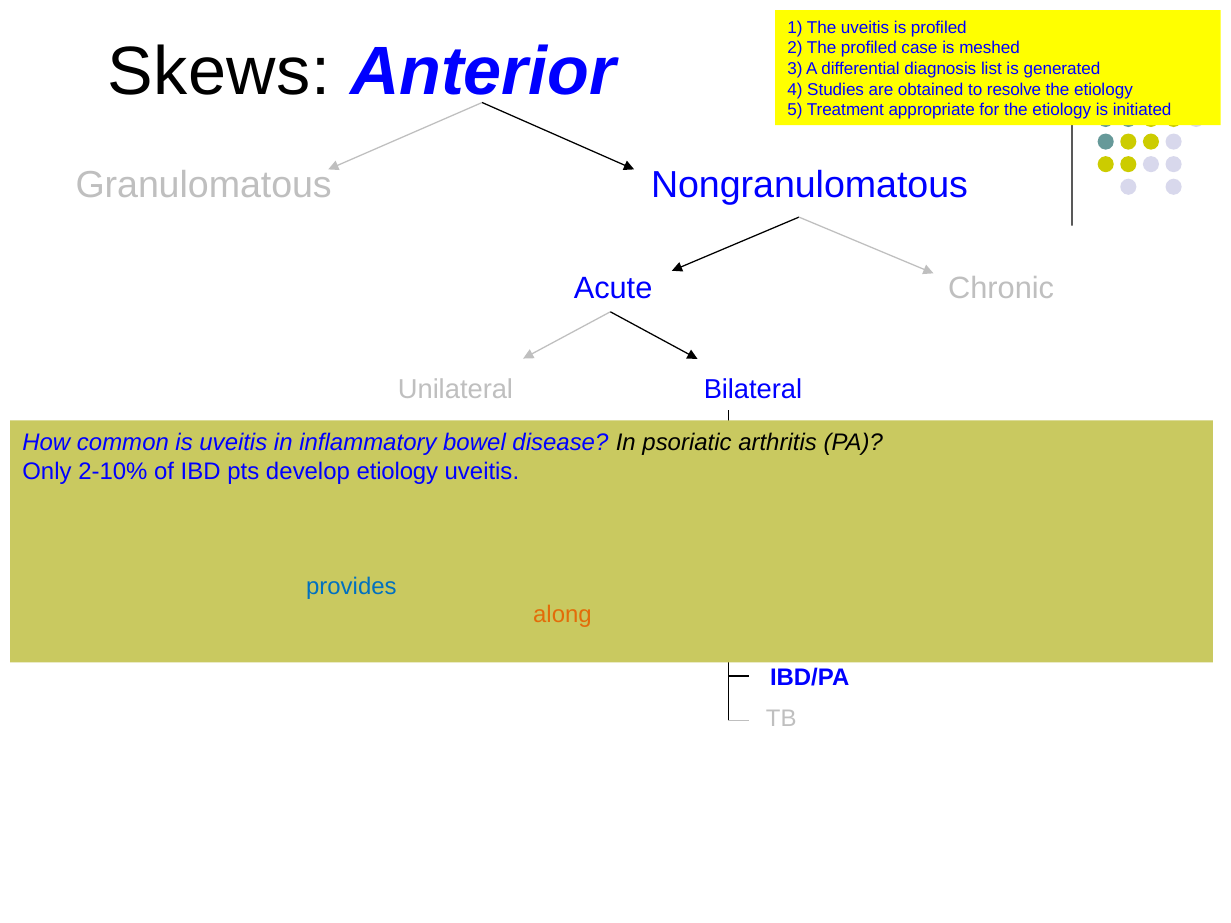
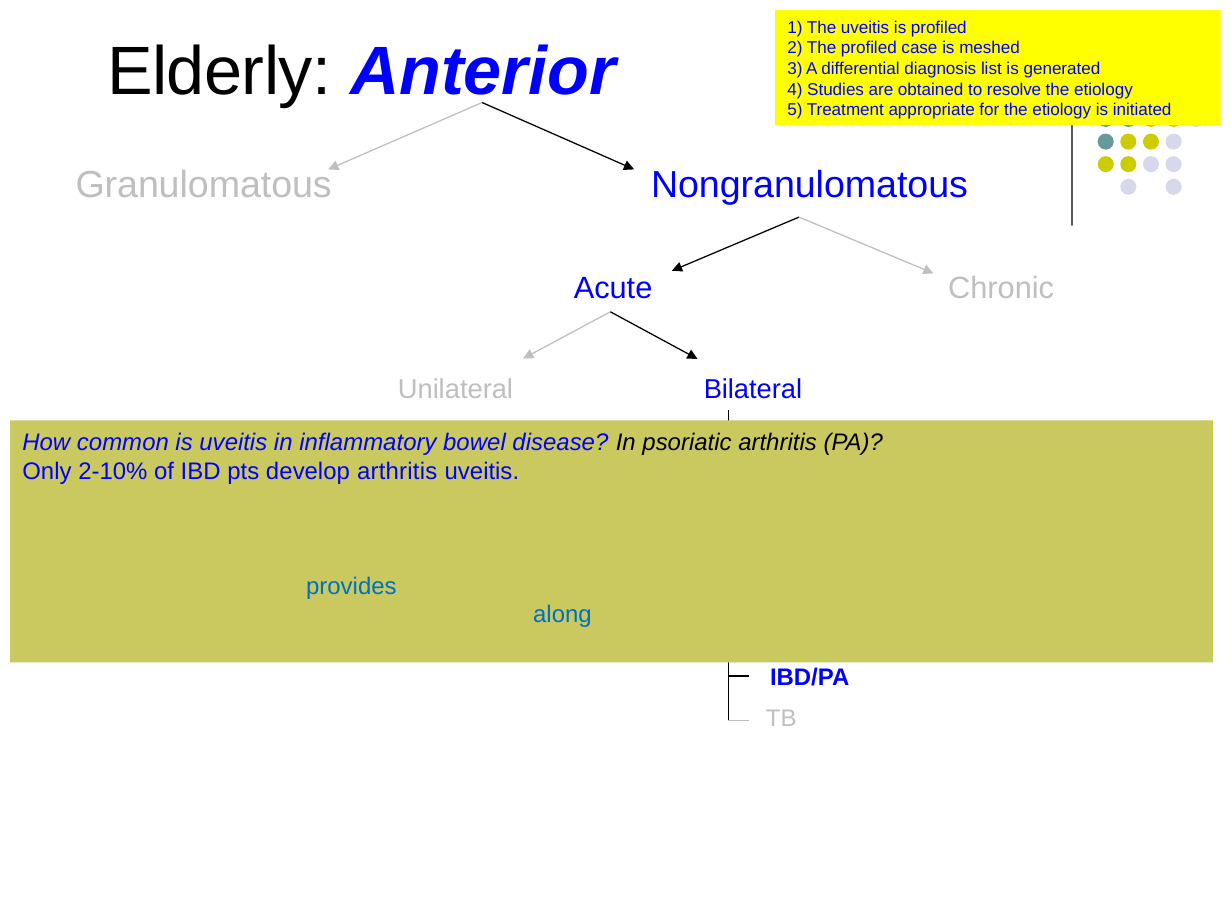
Skews: Skews -> Elderly (219, 72)
develop etiology: etiology -> arthritis (397, 471)
along colour: orange -> blue (562, 615)
